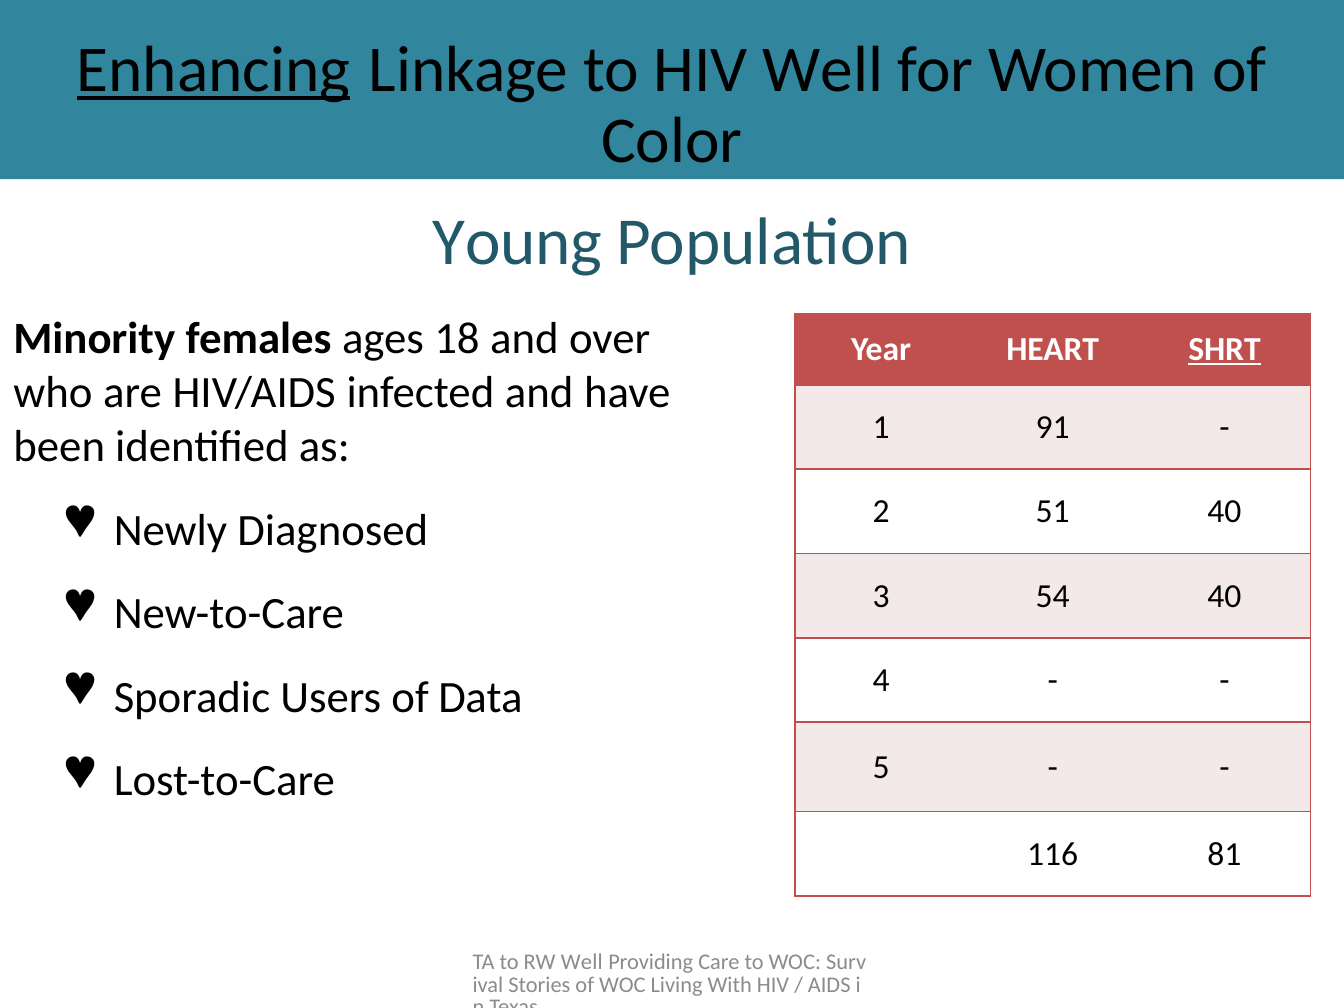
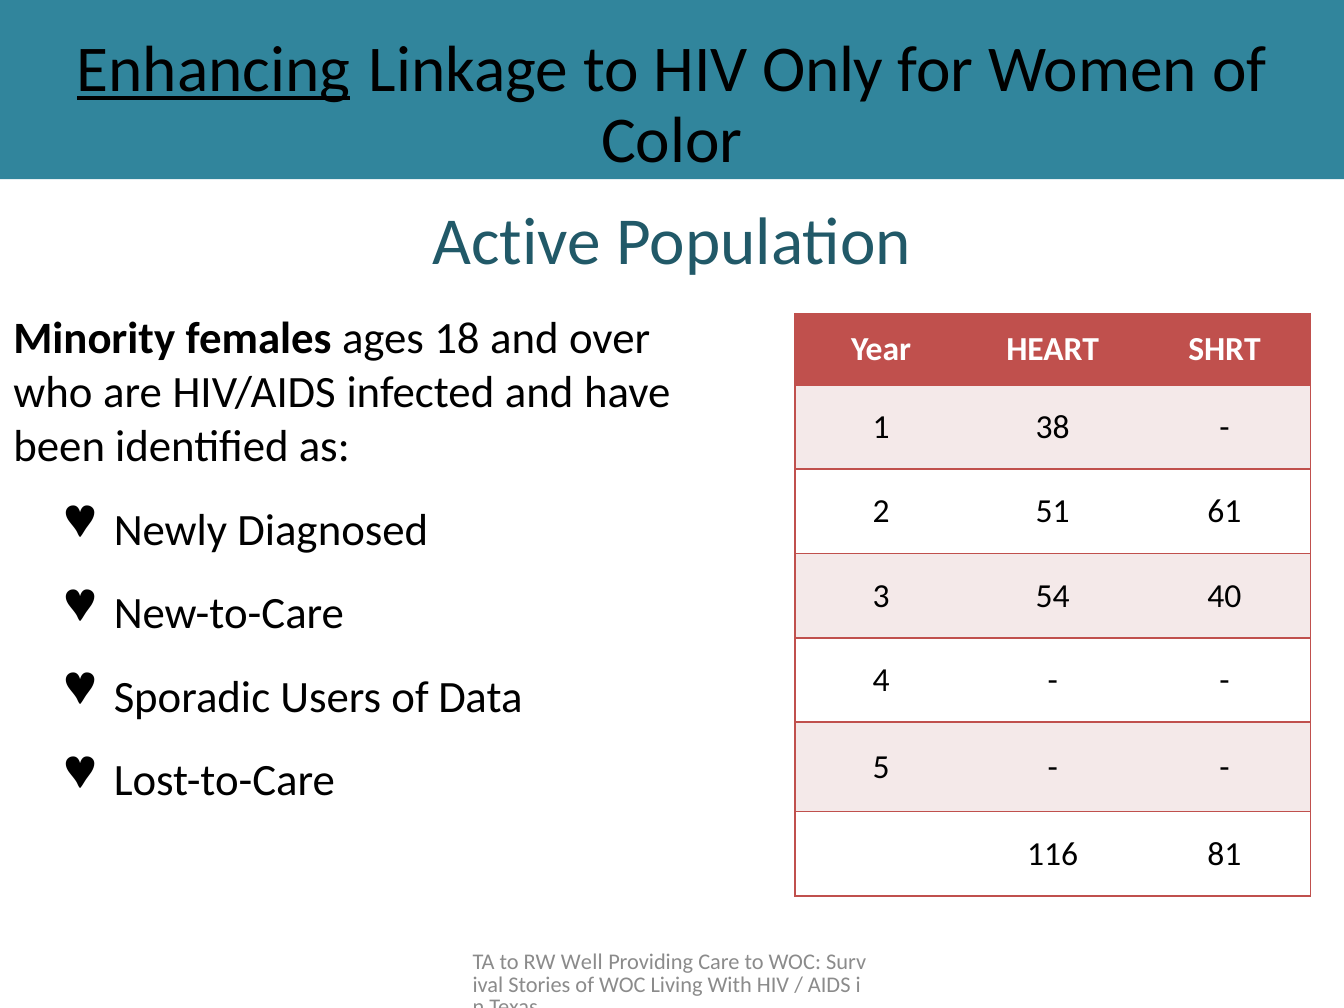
HIV Well: Well -> Only (823, 70)
Young: Young -> Active (517, 242)
SHRT underline: present -> none (1225, 350)
91: 91 -> 38 (1053, 427)
51 40: 40 -> 61 (1224, 512)
